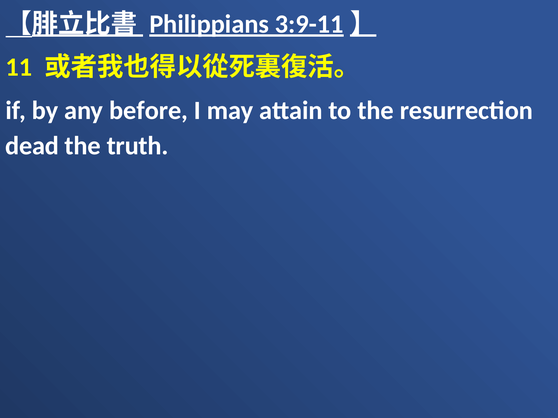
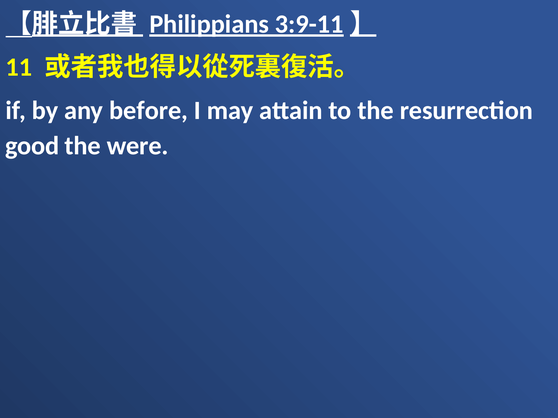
dead: dead -> good (32, 146)
truth: truth -> were (138, 146)
